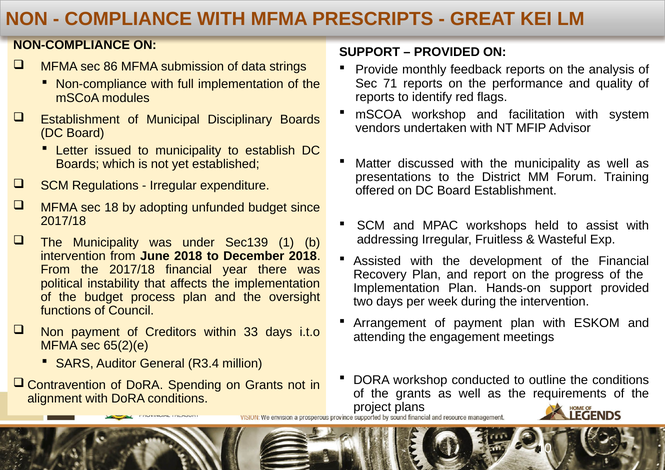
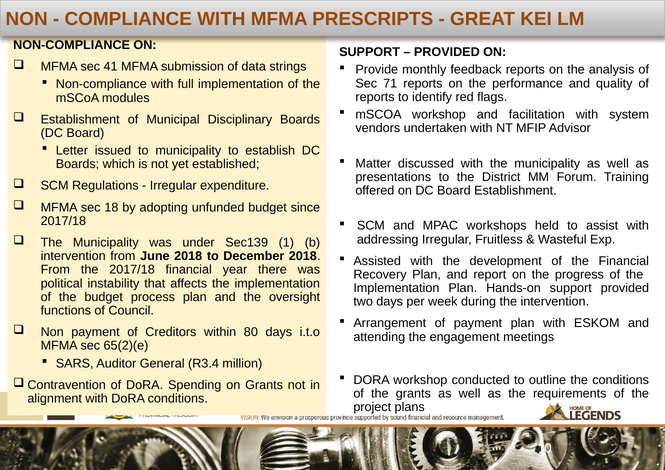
86: 86 -> 41 (111, 67)
33: 33 -> 80 (251, 332)
